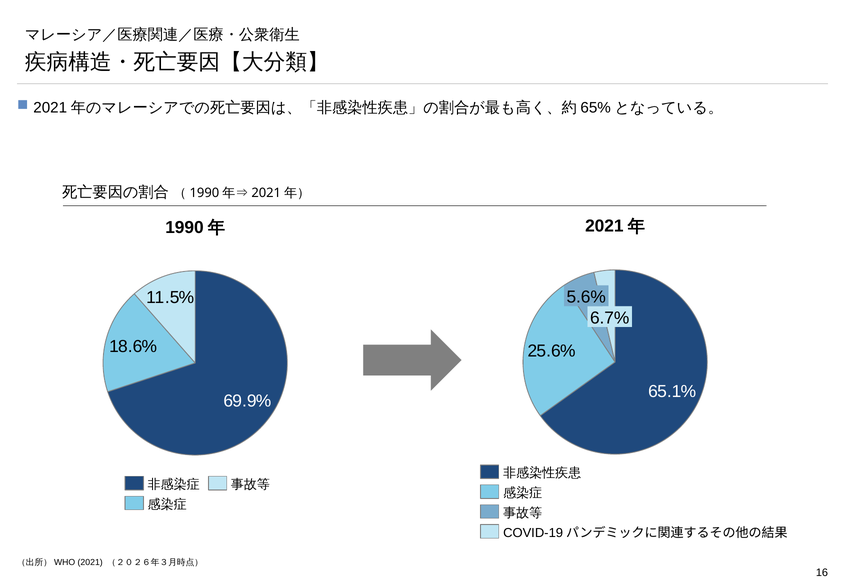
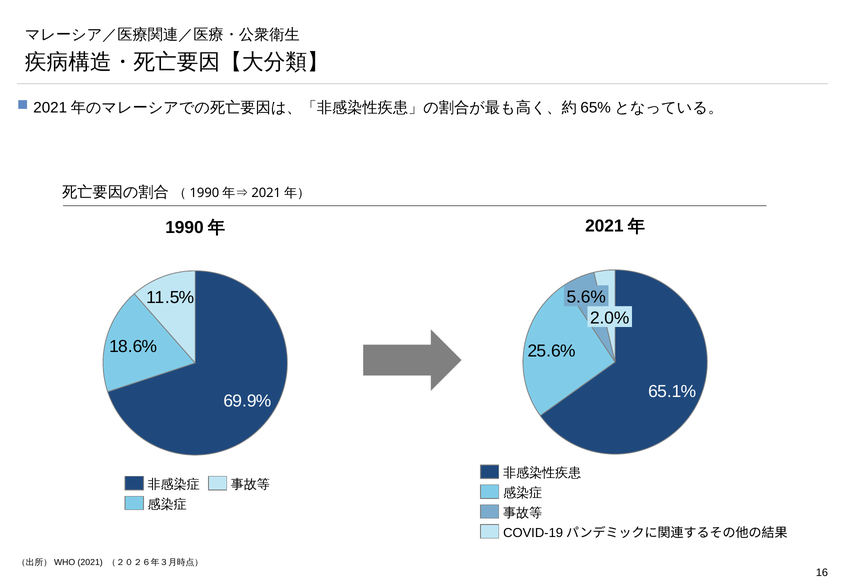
6.7%: 6.7% -> 2.0% (610, 318)
